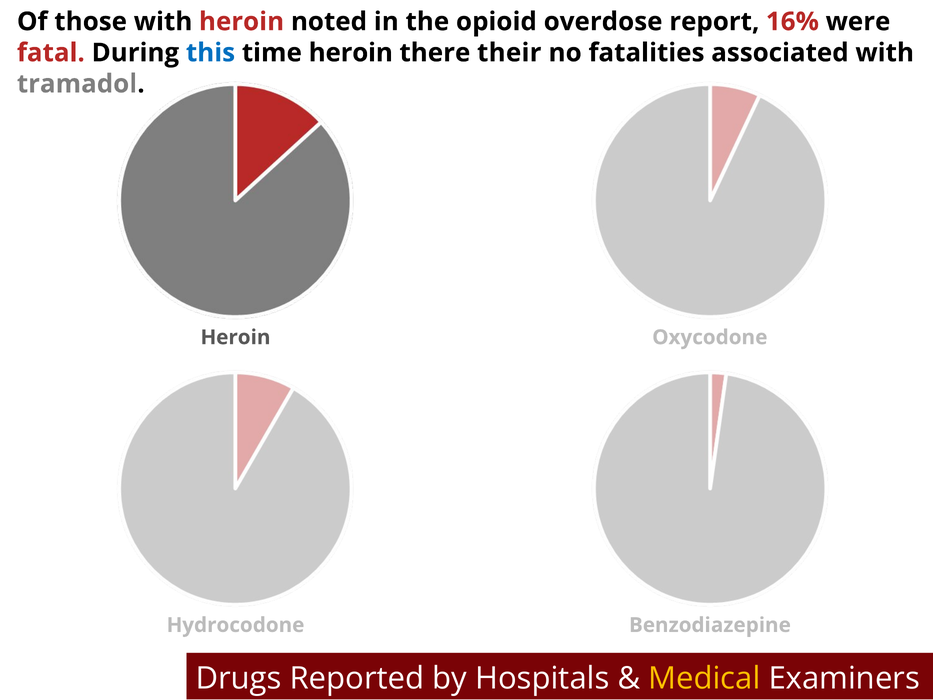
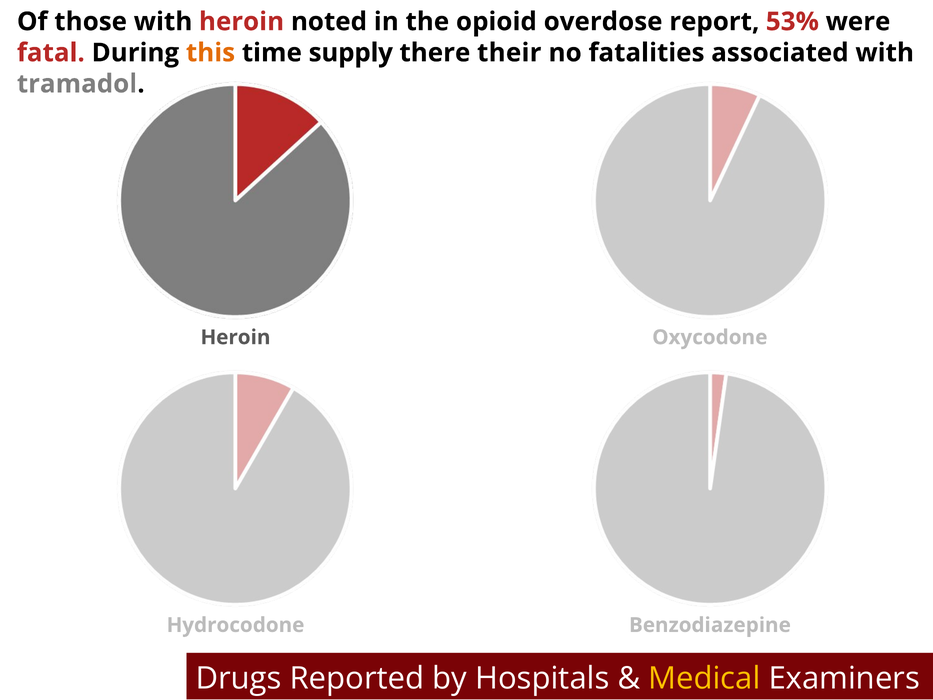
16%: 16% -> 53% (792, 22)
this colour: blue -> orange (211, 53)
time heroin: heroin -> supply (351, 53)
